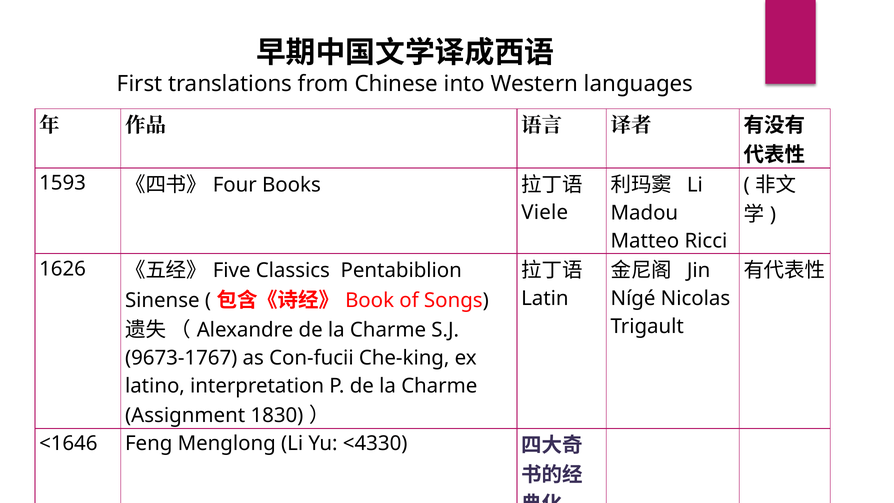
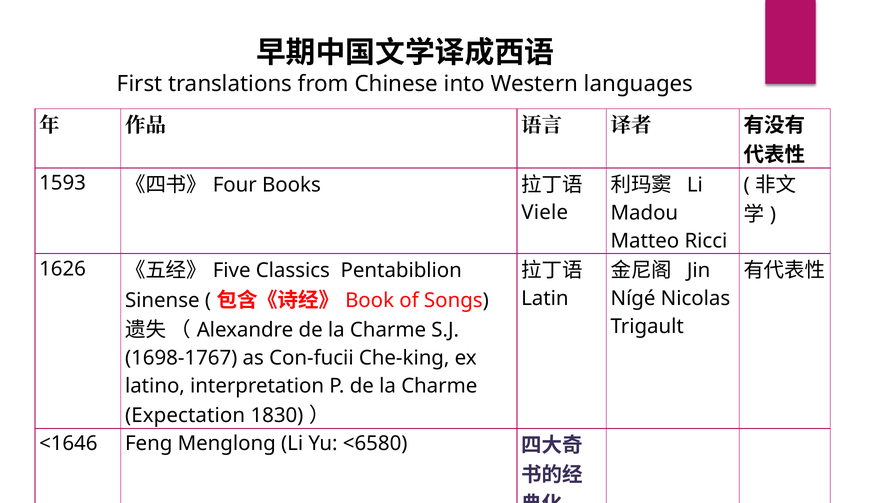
9673-1767: 9673-1767 -> 1698-1767 (181, 358)
Assignment: Assignment -> Expectation (185, 416)
<4330: <4330 -> <6580 (375, 444)
